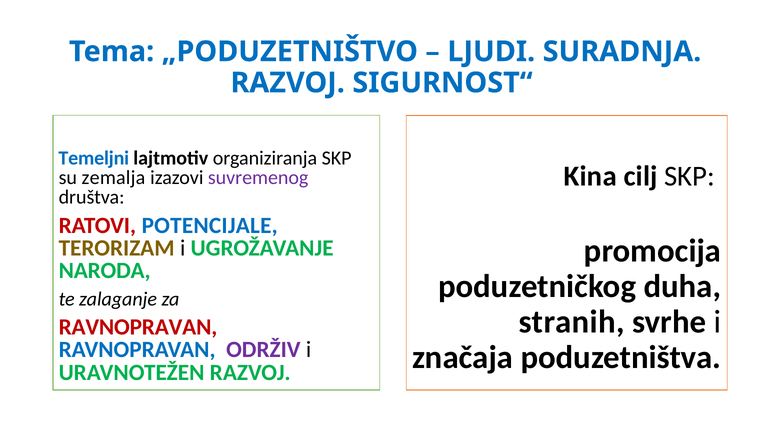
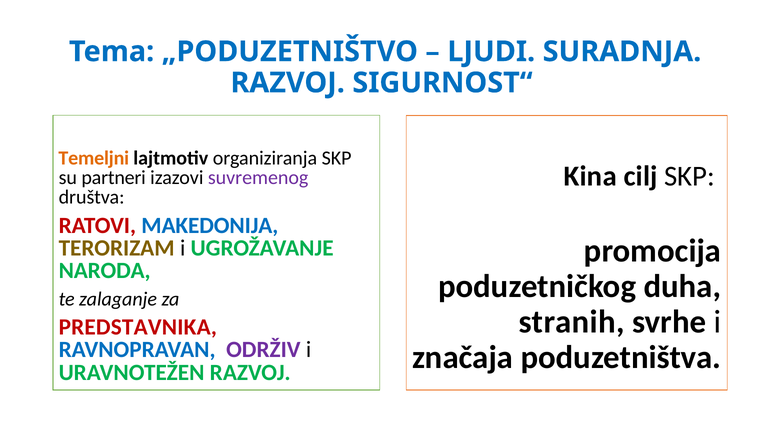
Temeljni colour: blue -> orange (94, 158)
zemalja: zemalja -> partneri (114, 178)
POTENCIJALE: POTENCIJALE -> MAKEDONIJA (210, 225)
RAVNOPRAVAN: RAVNOPRAVAN -> PREDSTAVNIKA (138, 327)
